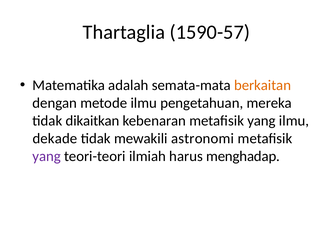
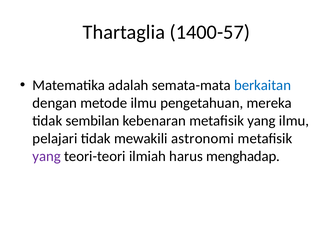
1590-57: 1590-57 -> 1400-57 (210, 32)
berkaitan colour: orange -> blue (263, 86)
dikaitkan: dikaitkan -> sembilan (92, 121)
dekade: dekade -> pelajari (55, 139)
